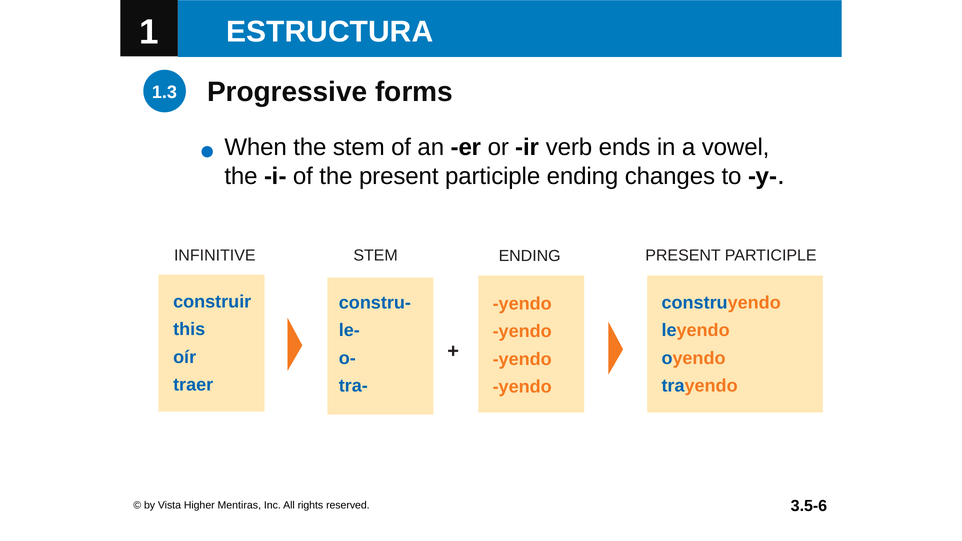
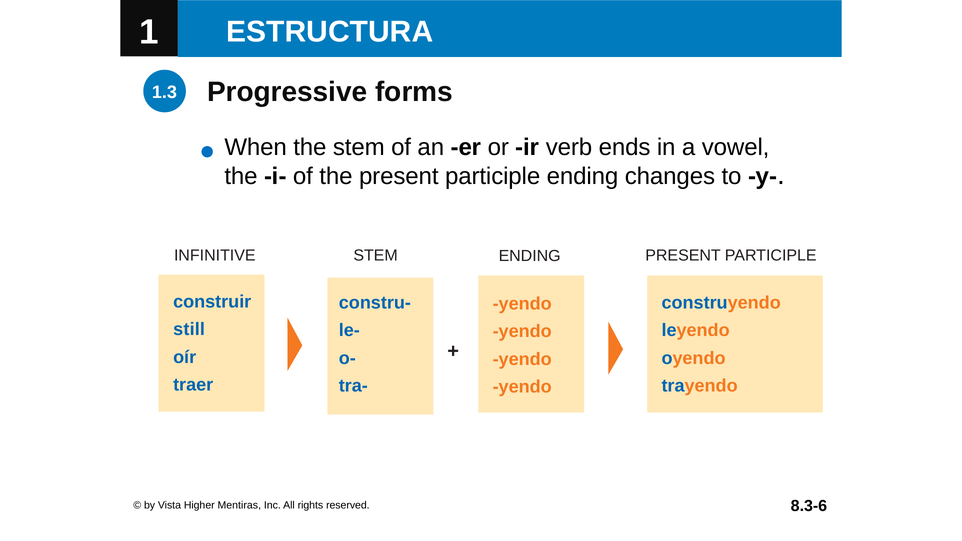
this: this -> still (189, 330)
3.5-6: 3.5-6 -> 8.3-6 (809, 506)
